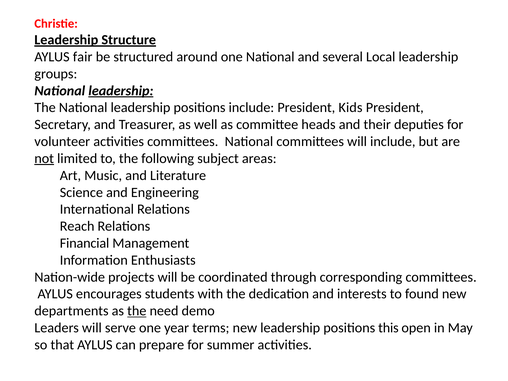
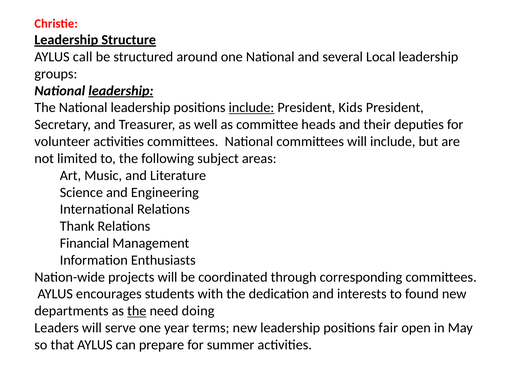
fair: fair -> call (83, 57)
include underline: none -> present (251, 108)
not underline: present -> none (44, 158)
Reach: Reach -> Thank (77, 226)
demo: demo -> doing (198, 311)
this: this -> fair (388, 328)
